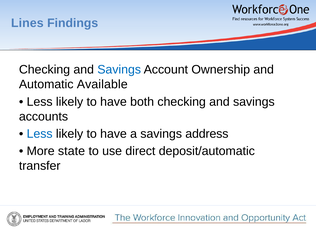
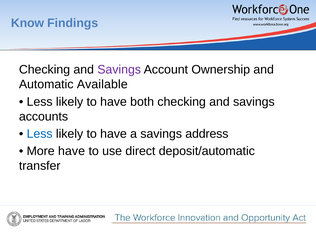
Lines: Lines -> Know (27, 23)
Savings colour: blue -> purple (119, 70)
More state: state -> have (72, 151)
